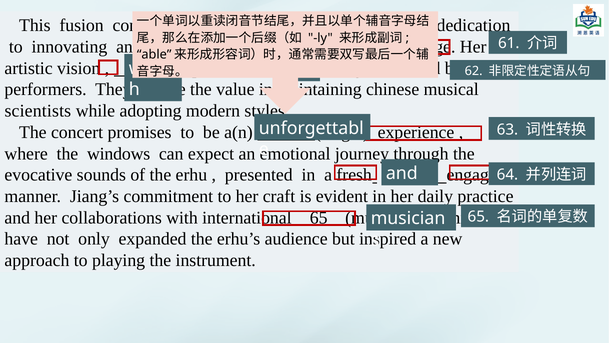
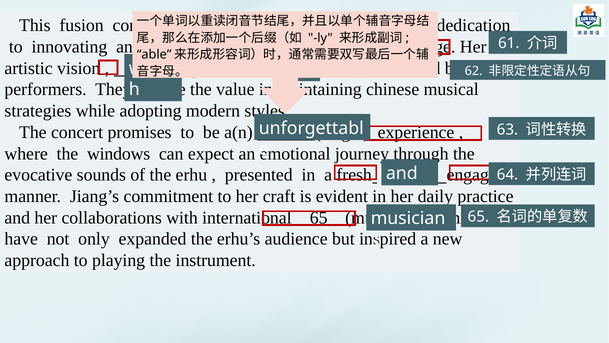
scientists: scientists -> strategies (38, 111)
